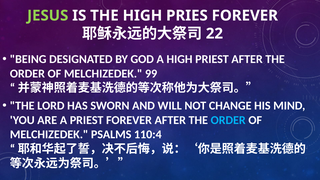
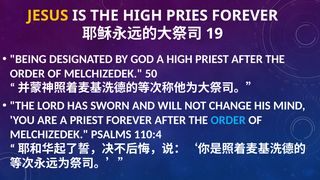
JESUS colour: light green -> yellow (48, 16)
22: 22 -> 19 (214, 34)
99: 99 -> 50 (151, 74)
